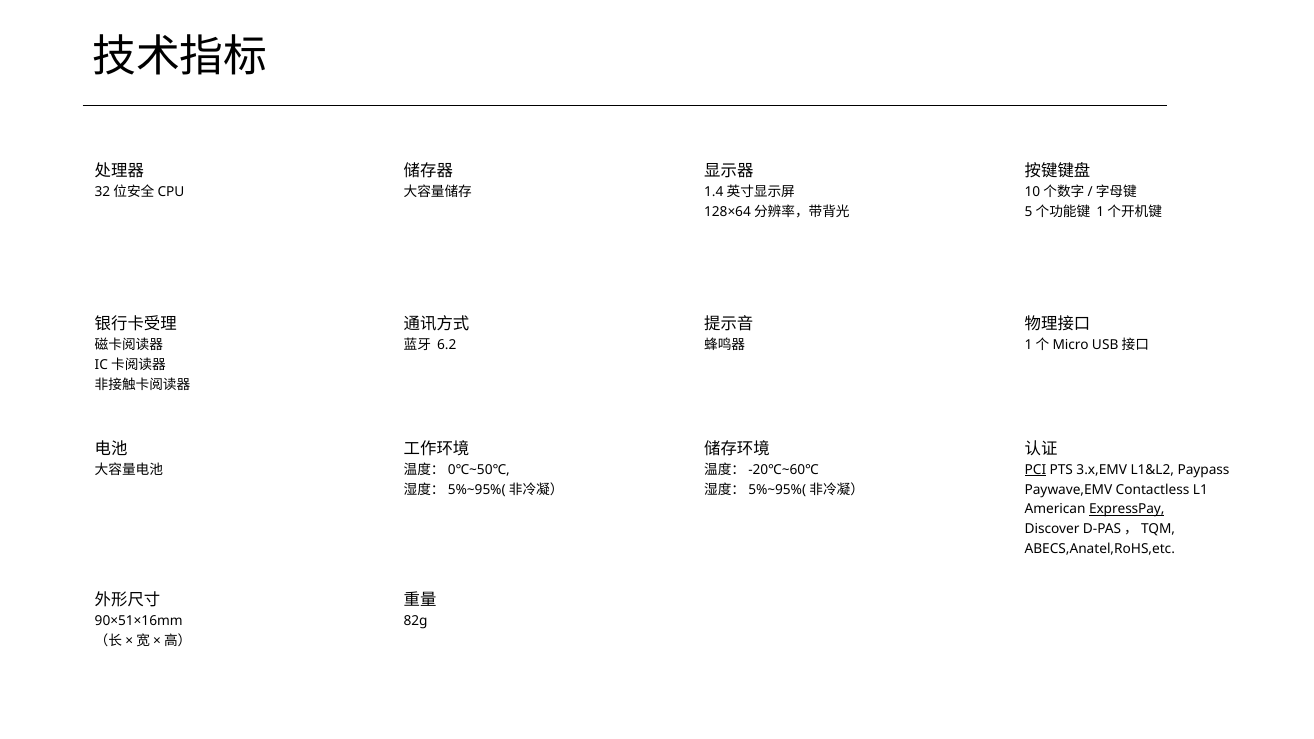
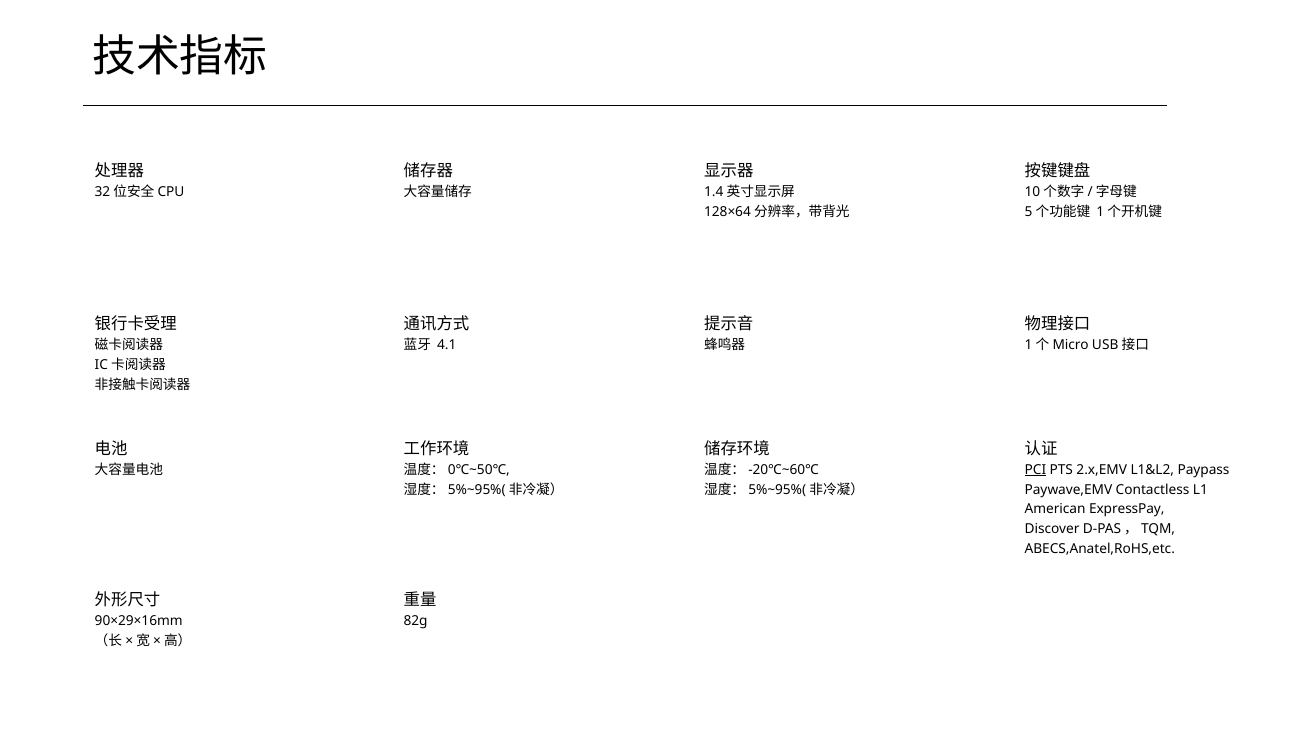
6.2: 6.2 -> 4.1 (447, 345)
3.x,EMV: 3.x,EMV -> 2.x,EMV (1102, 470)
ExpressPay underline: present -> none (1127, 509)
90×51×16mm: 90×51×16mm -> 90×29×16mm (139, 621)
